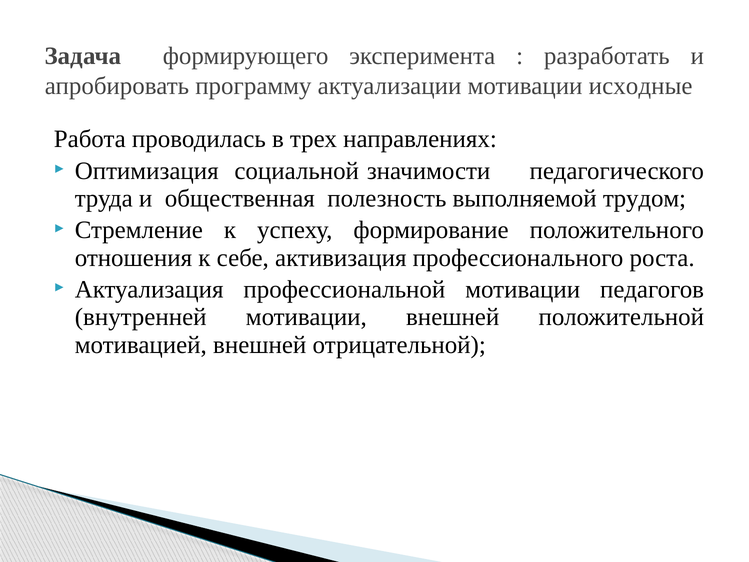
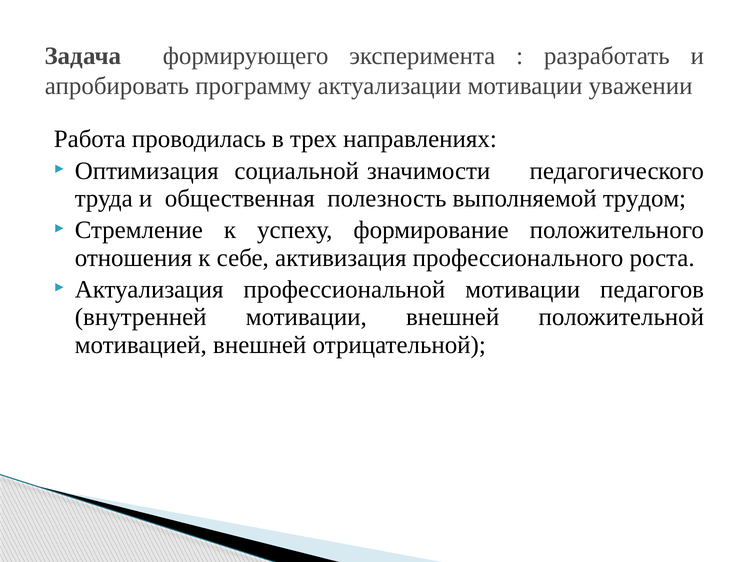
исходные: исходные -> уважении (641, 86)
